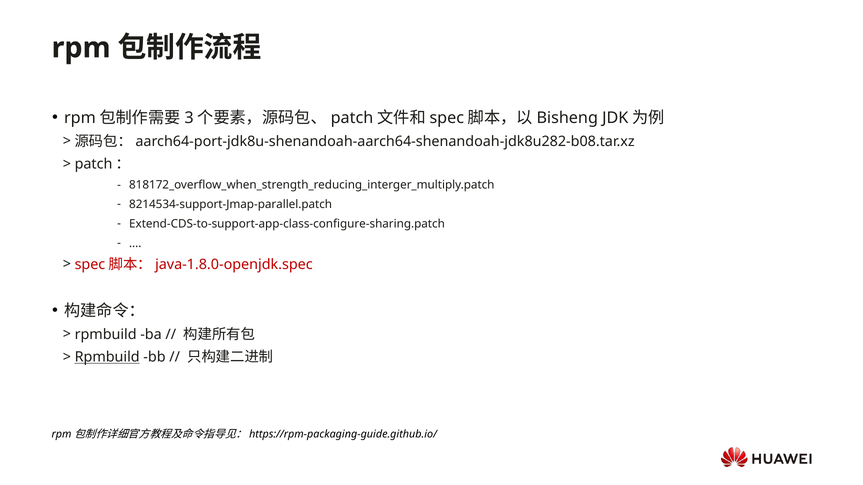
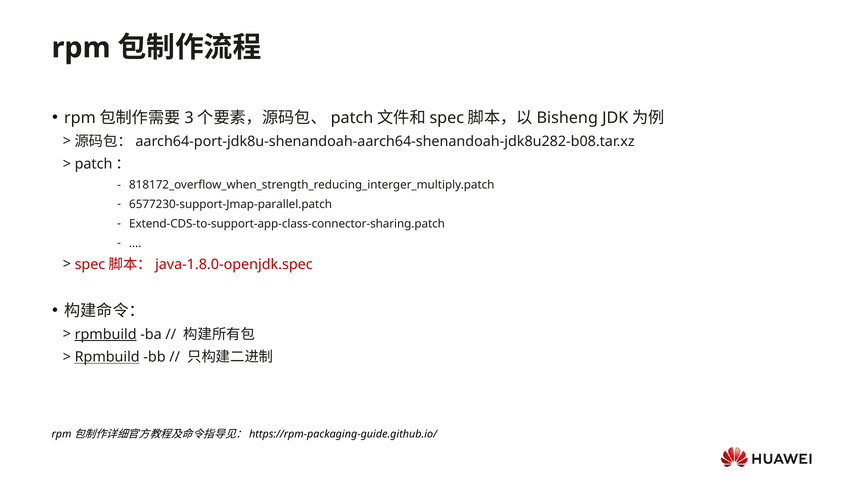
8214534-support-Jmap-parallel.patch: 8214534-support-Jmap-parallel.patch -> 6577230-support-Jmap-parallel.patch (231, 204)
Extend-CDS-to-support-app-class-configure-sharing.patch: Extend-CDS-to-support-app-class-configure-sharing.patch -> Extend-CDS-to-support-app-class-connector-sharing.patch (287, 224)
rpmbuild underline: none -> present (106, 335)
